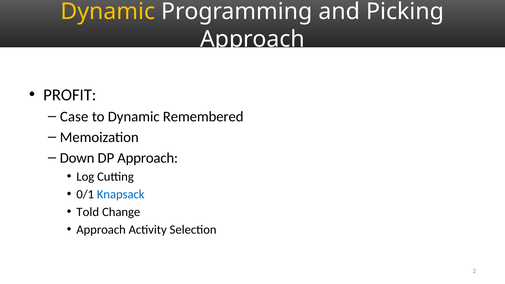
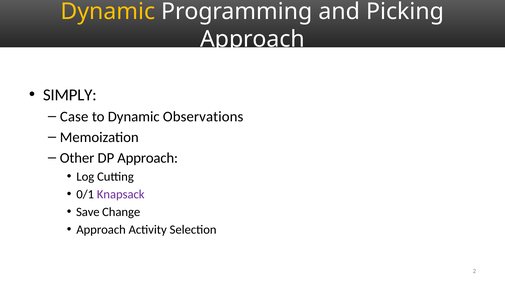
PROFIT: PROFIT -> SIMPLY (70, 95)
Remembered: Remembered -> Observations (203, 117)
Down: Down -> Other (77, 158)
Knapsack colour: blue -> purple (121, 194)
Told: Told -> Save (88, 212)
